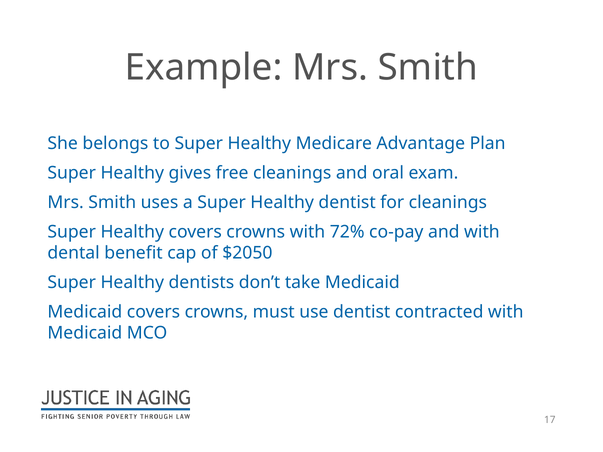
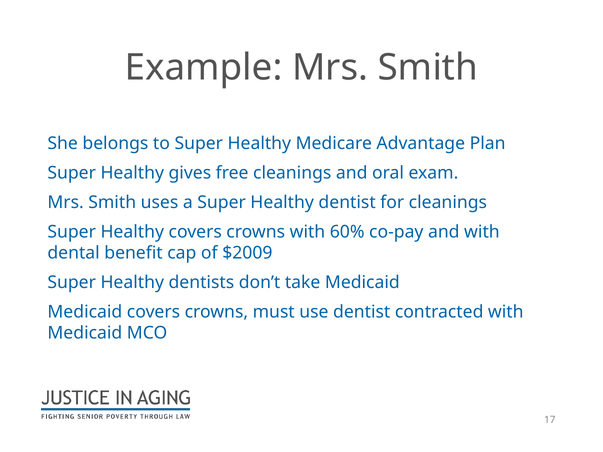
72%: 72% -> 60% (347, 232)
$2050: $2050 -> $2009 (247, 253)
